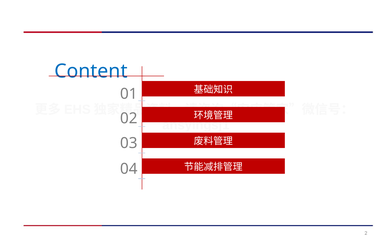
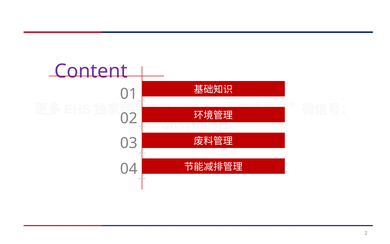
Content colour: blue -> purple (91, 71)
